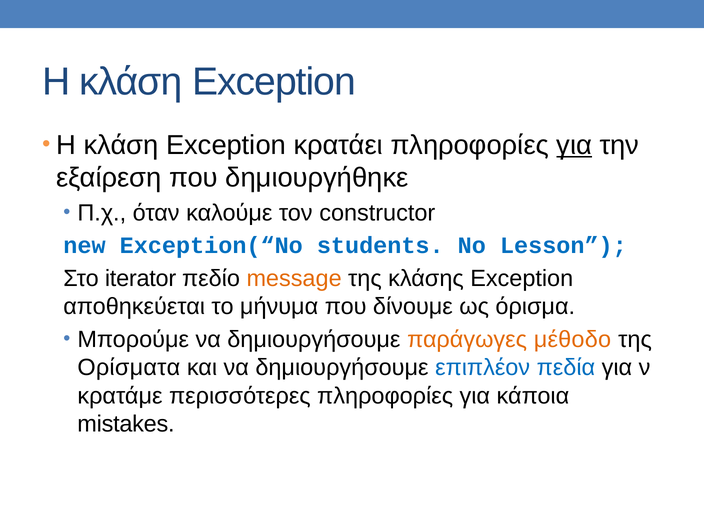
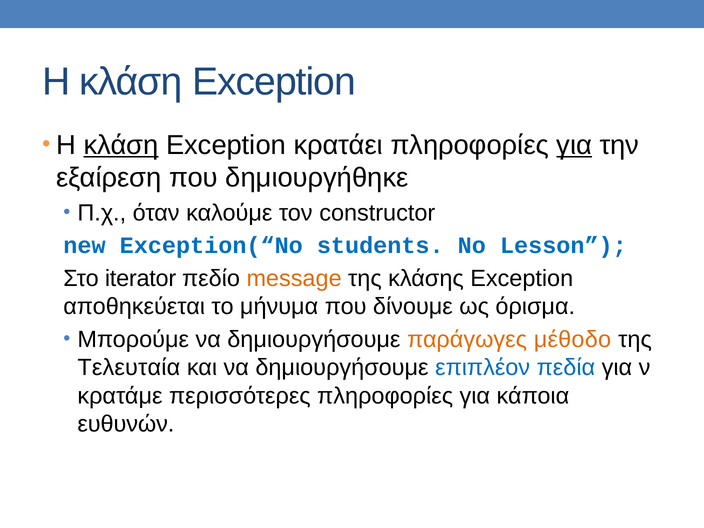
κλάση underline: none -> present (121, 145)
Ορίσματα: Ορίσματα -> Τελευταία (129, 368)
mistakes: mistakes -> ευθυνών (126, 424)
